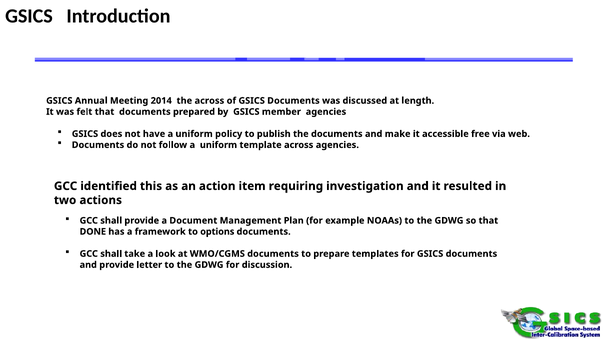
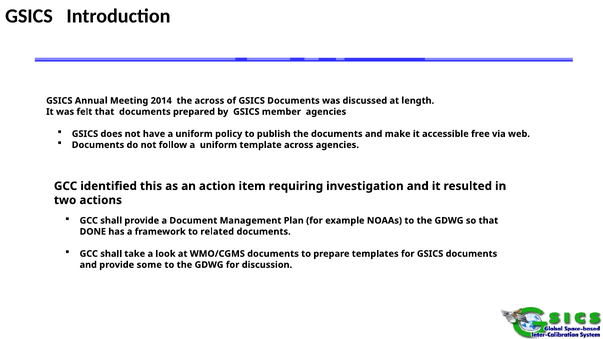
options: options -> related (217, 232)
letter: letter -> some (149, 265)
